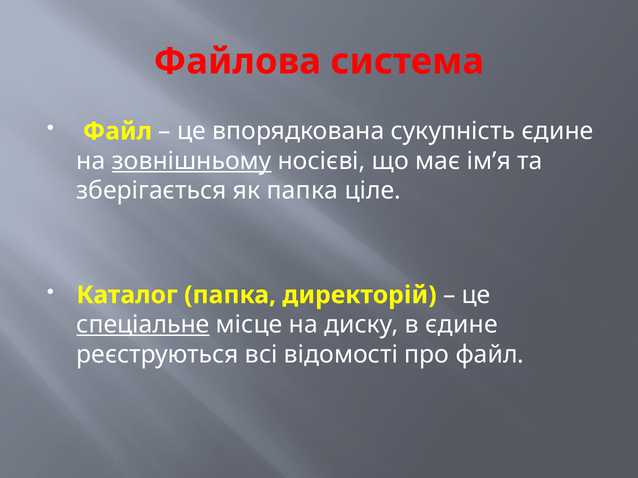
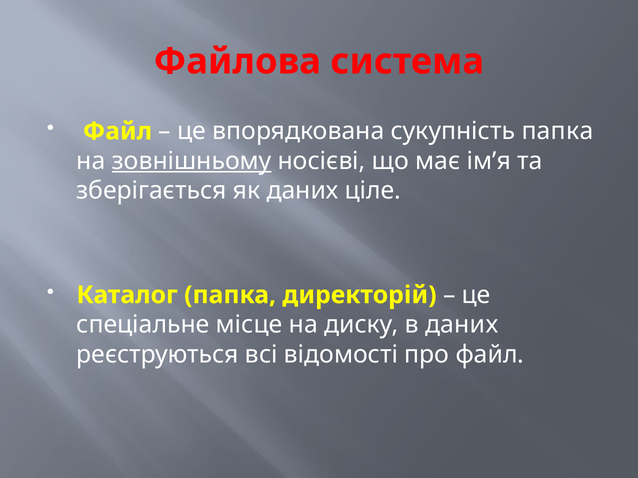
сукупність єдине: єдине -> папка (557, 131)
як папка: папка -> даних (303, 191)
спеціальне underline: present -> none (143, 325)
в єдине: єдине -> даних (462, 325)
